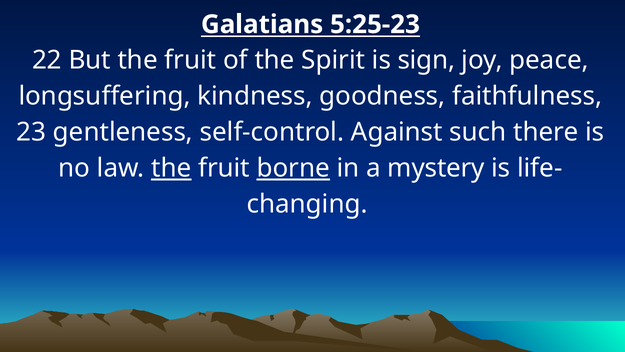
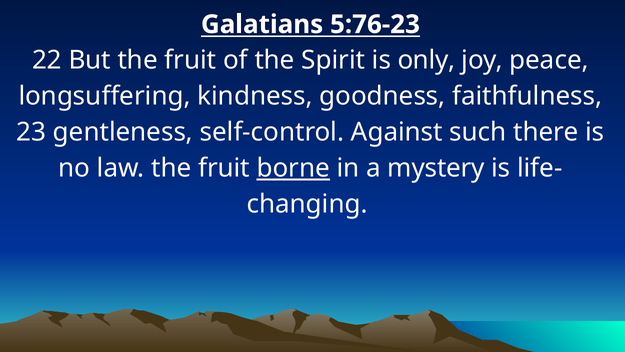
5:25-23: 5:25-23 -> 5:76-23 (375, 24)
sign: sign -> only (426, 60)
the underline: present -> none (171, 168)
